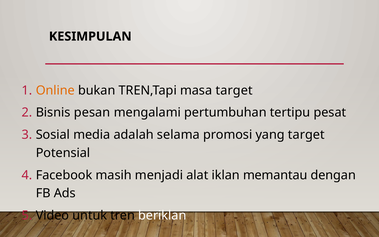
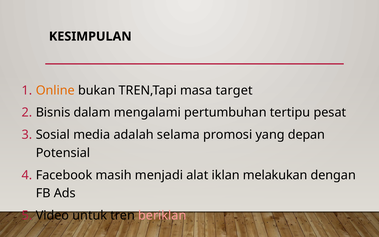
pesan: pesan -> dalam (92, 113)
yang target: target -> depan (306, 135)
memantau: memantau -> melakukan (275, 175)
beriklan colour: white -> pink (162, 215)
